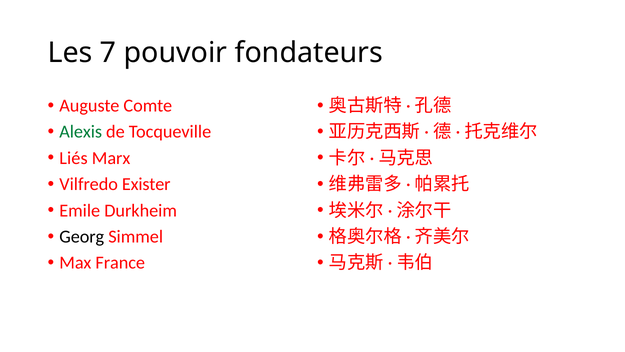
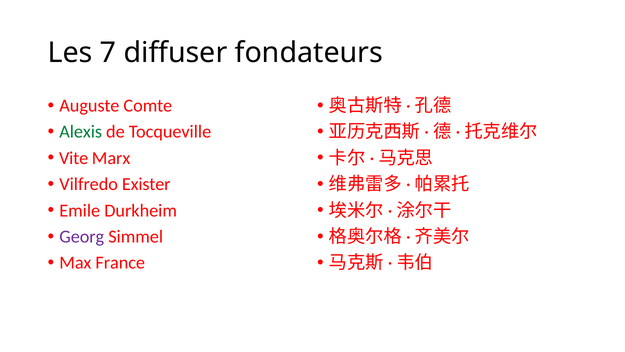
pouvoir: pouvoir -> diffuser (176, 53)
Liés: Liés -> Vite (74, 158)
Georg colour: black -> purple (82, 236)
